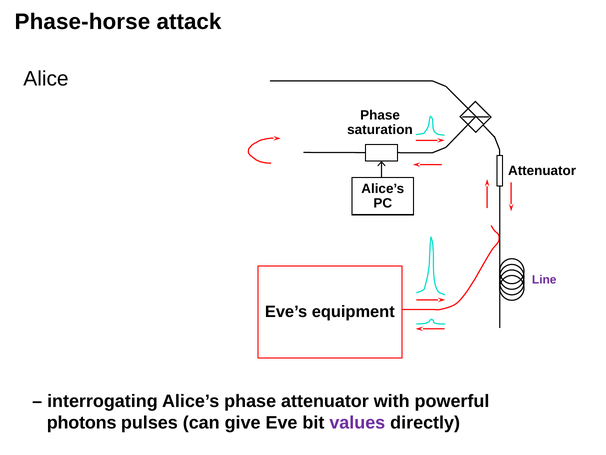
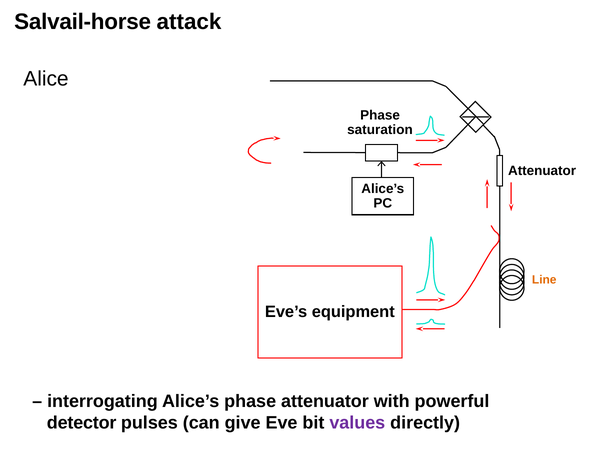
Phase-horse: Phase-horse -> Salvail-horse (83, 22)
Line colour: purple -> orange (544, 279)
photons: photons -> detector (82, 423)
